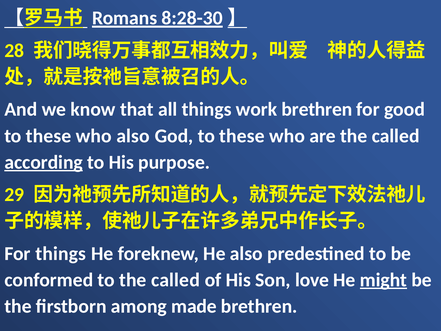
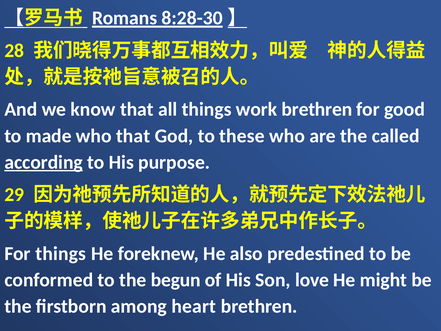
these: these -> made (49, 136)
who also: also -> that (133, 136)
to the called: called -> begun (176, 280)
might underline: present -> none (383, 280)
made: made -> heart (194, 306)
